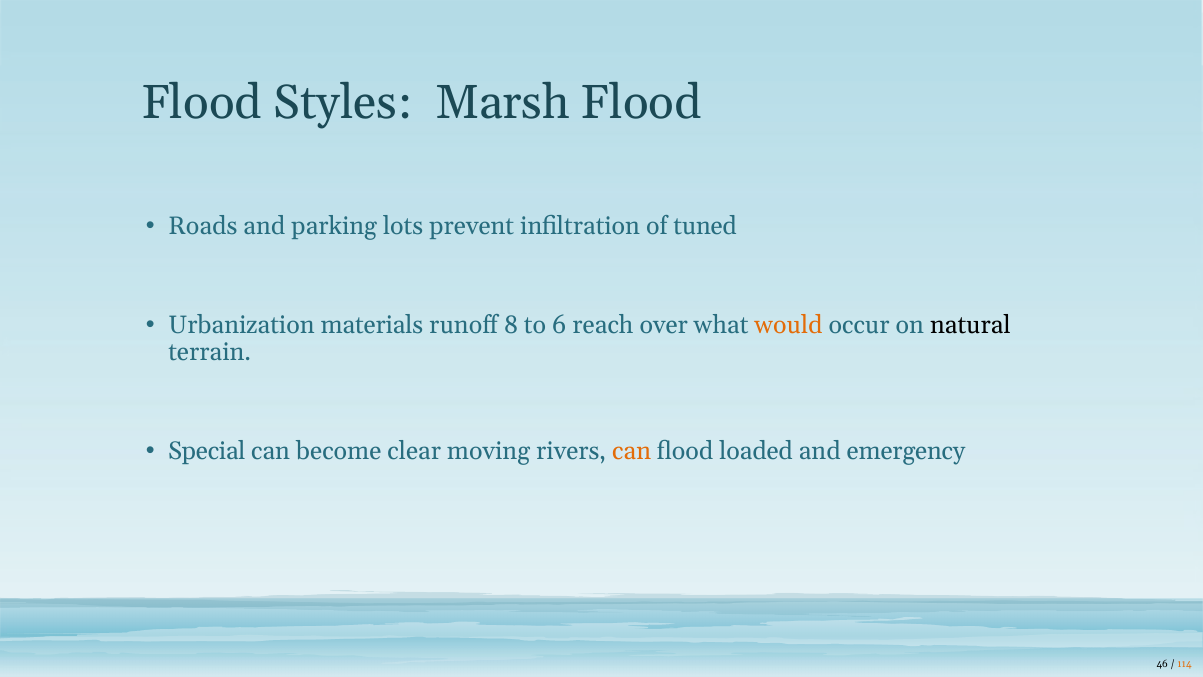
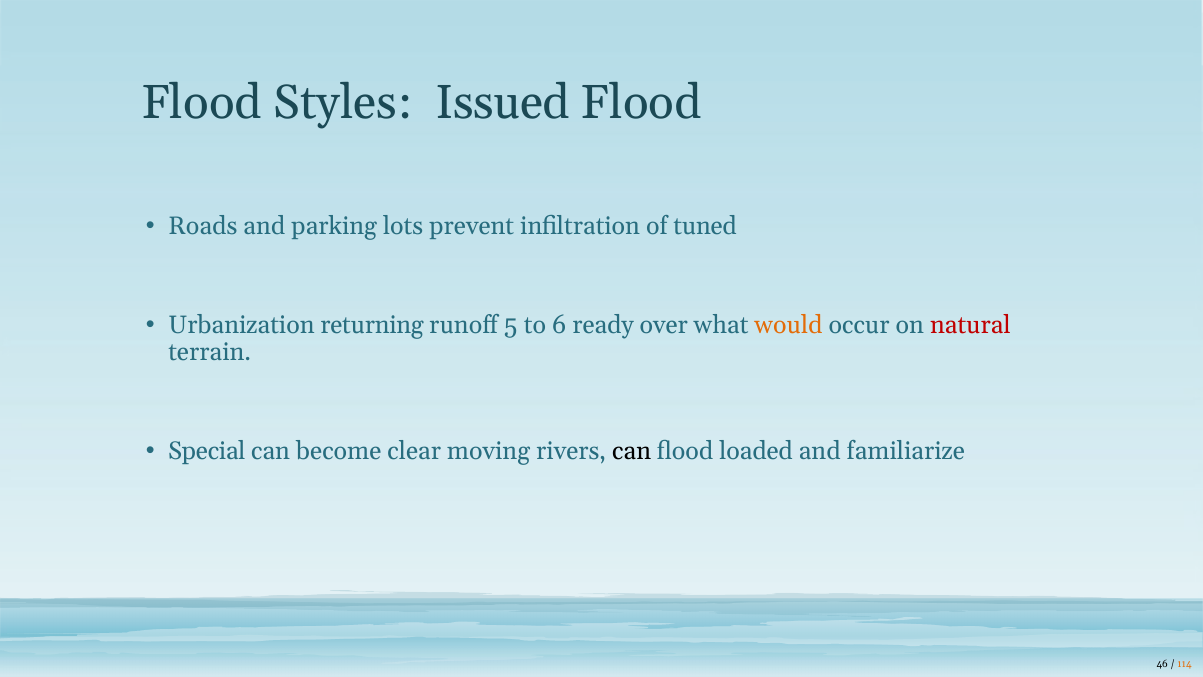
Marsh: Marsh -> Issued (503, 103)
materials: materials -> returning (372, 325)
8: 8 -> 5 (511, 325)
reach: reach -> ready (603, 325)
natural colour: black -> red (970, 325)
can colour: orange -> black (632, 451)
emergency: emergency -> familiarize (906, 451)
